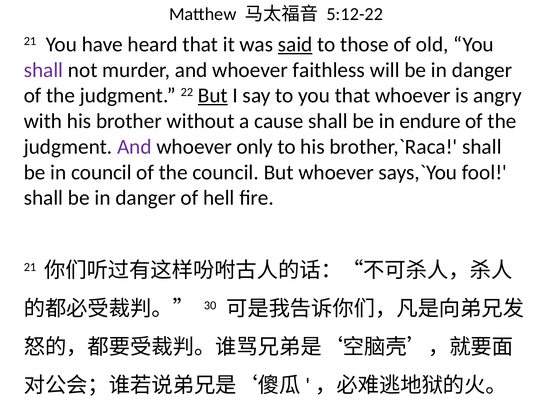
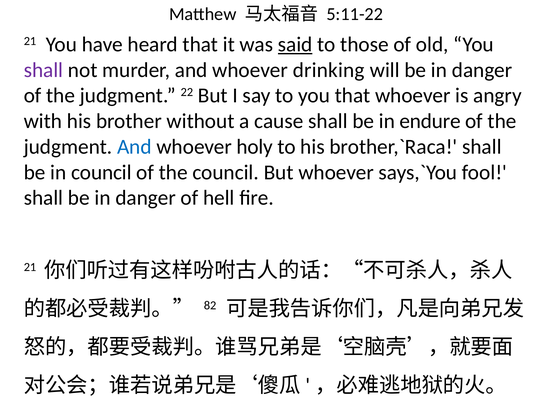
5:12-22: 5:12-22 -> 5:11-22 (355, 14)
faithless: faithless -> drinking (329, 70)
But underline: present -> none (213, 96)
And colour: purple -> blue (134, 147)
only: only -> holy (255, 147)
30: 30 -> 82 (210, 305)
